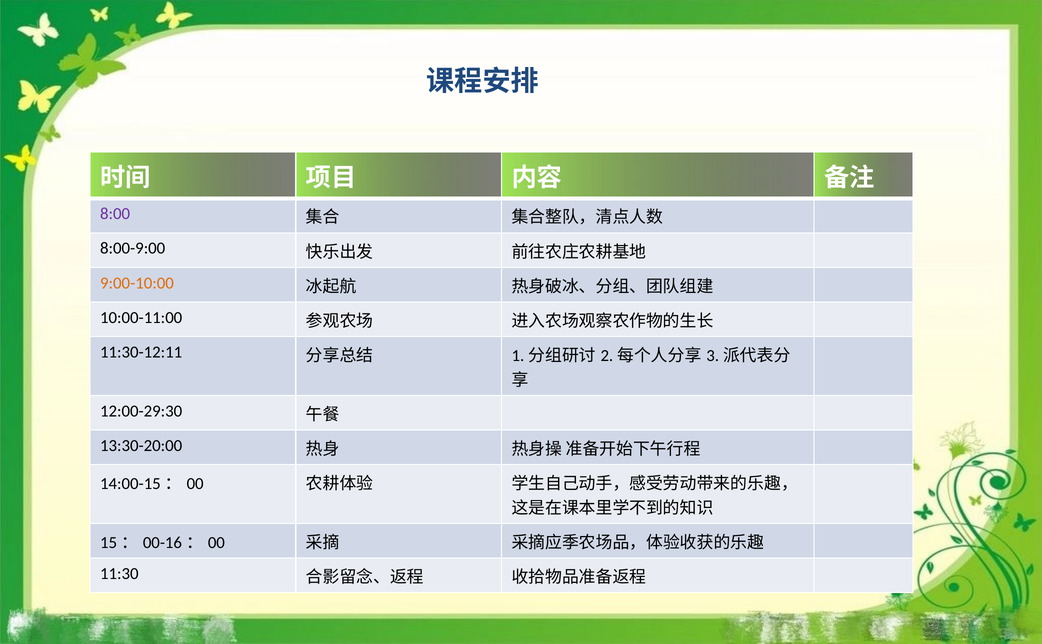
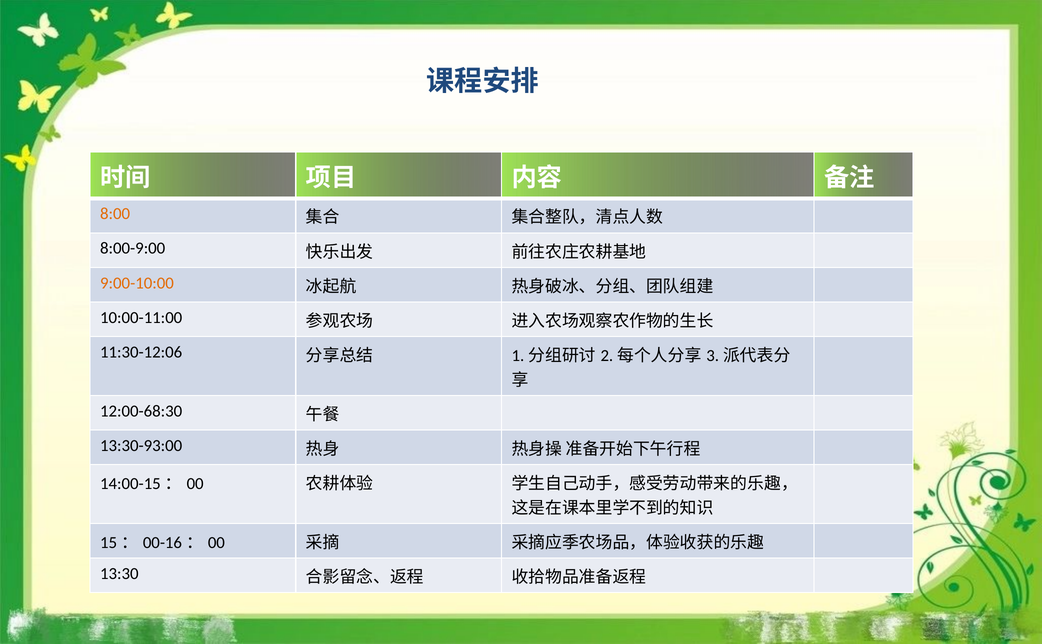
8:00 colour: purple -> orange (115, 214)
11:30-12:11: 11:30-12:11 -> 11:30-12:06 (141, 352)
12:00-29:30: 12:00-29:30 -> 12:00-68:30 (141, 411)
13:30-20:00: 13:30-20:00 -> 13:30-93:00 (141, 446)
11:30: 11:30 -> 13:30 (119, 574)
